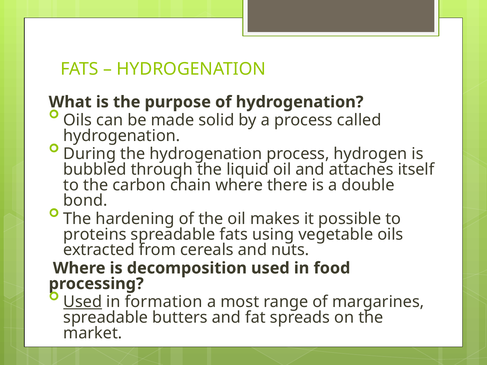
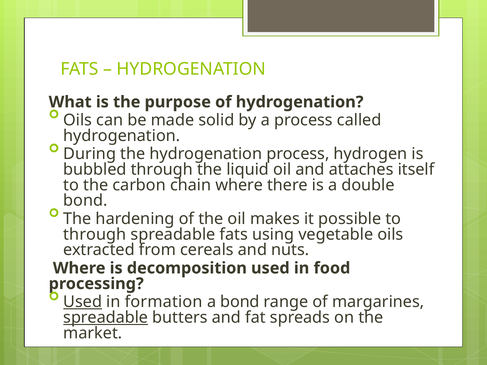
proteins: proteins -> through (95, 235)
a most: most -> bond (240, 302)
spreadable underline: none -> present (106, 318)
